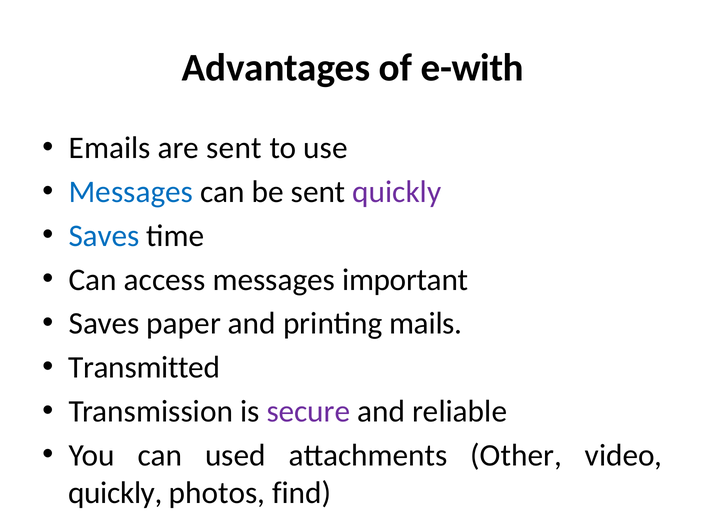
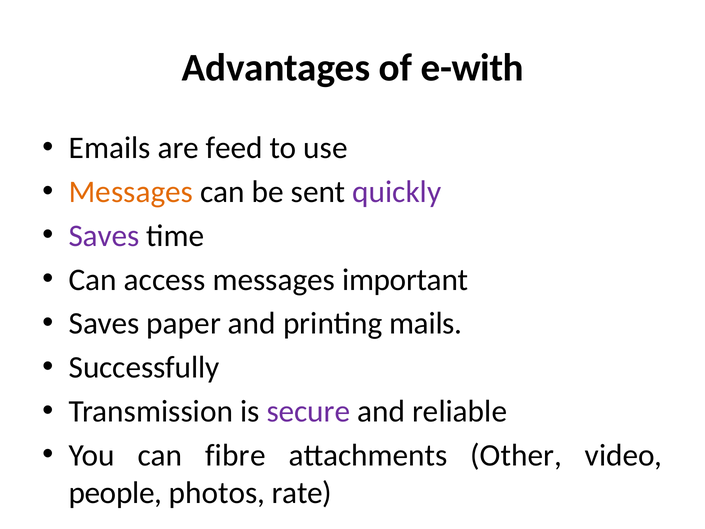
are sent: sent -> feed (234, 148)
Messages colour: blue -> orange (131, 192)
Saves colour: blue -> purple (104, 236)
Transmitted: Transmitted -> Successfully (144, 367)
used: used -> fibre (235, 455)
quickly: quickly -> people (115, 493)
find: find -> rate (302, 493)
